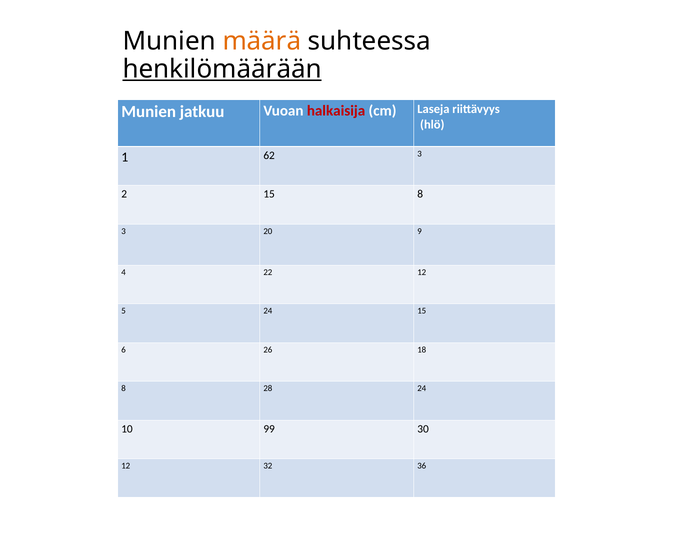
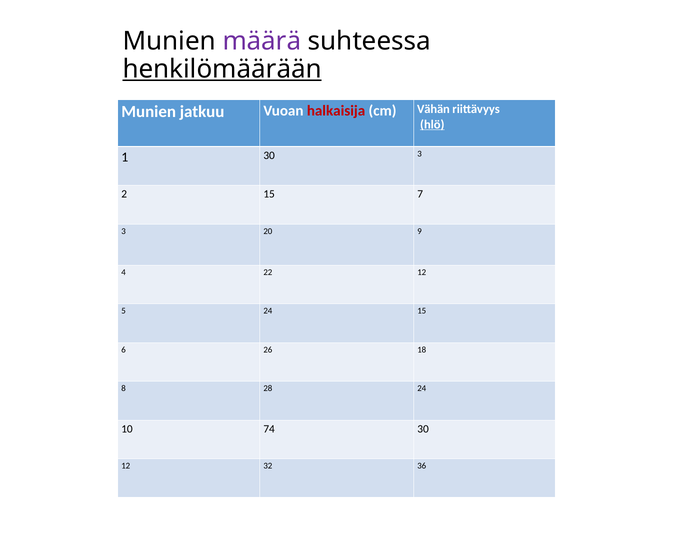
määrä colour: orange -> purple (262, 41)
Laseja: Laseja -> Vähän (433, 109)
hlö underline: none -> present (432, 125)
1 62: 62 -> 30 (269, 156)
15 8: 8 -> 7 (420, 194)
99: 99 -> 74 (269, 429)
